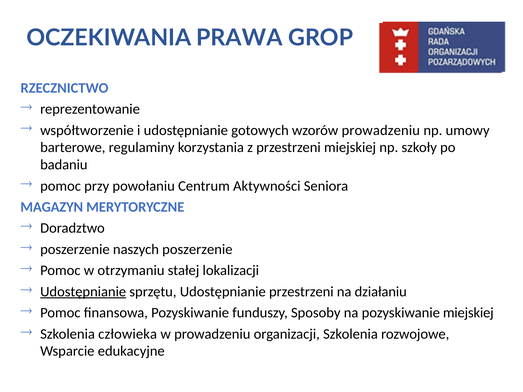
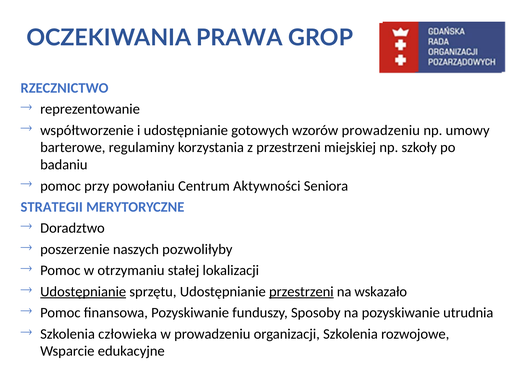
MAGAZYN: MAGAZYN -> STRATEGII (52, 207)
naszych poszerzenie: poszerzenie -> pozwoliłyby (197, 249)
przestrzeni underline: none -> present (301, 292)
działaniu: działaniu -> wskazało (381, 292)
pozyskiwanie miejskiej: miejskiej -> utrudnia (468, 313)
